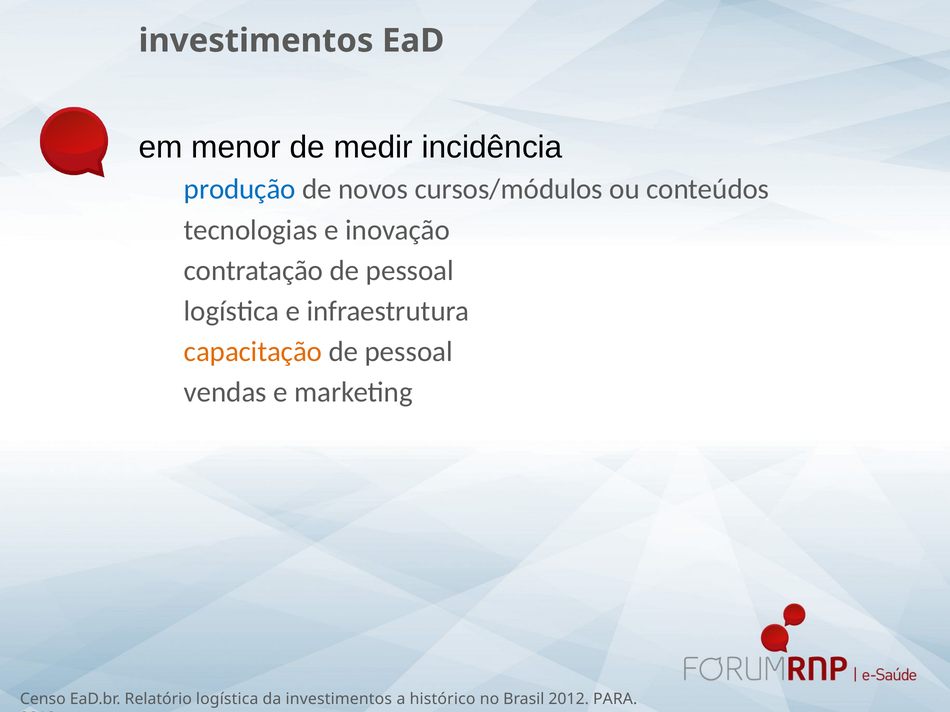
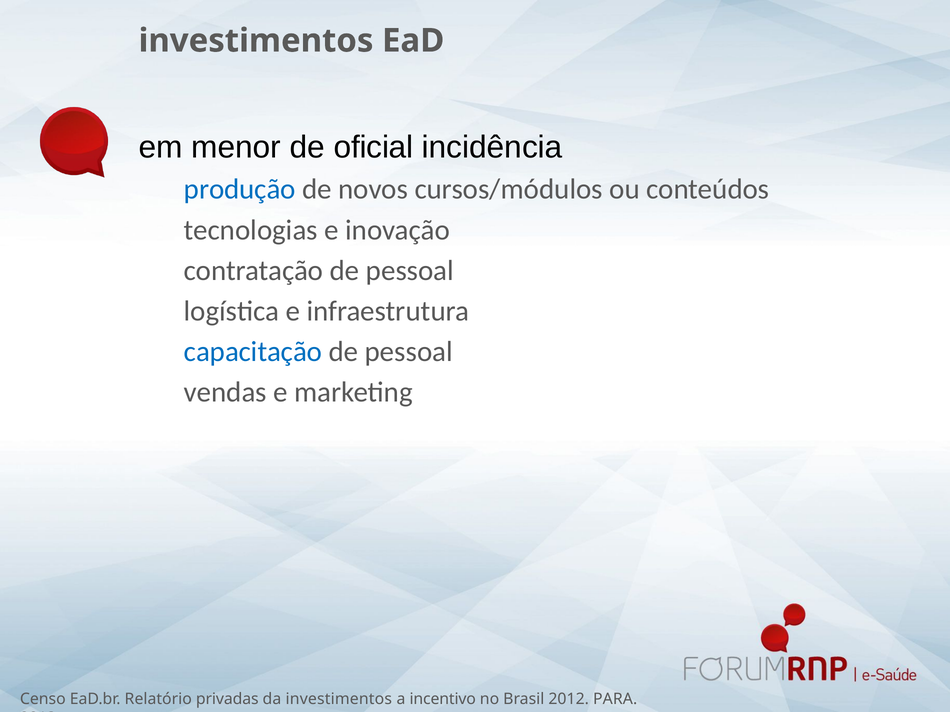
medir: medir -> oficial (373, 148)
capacitação colour: orange -> blue (253, 352)
Relatório logística: logística -> privadas (227, 700)
histórico: histórico -> incentivo (443, 700)
